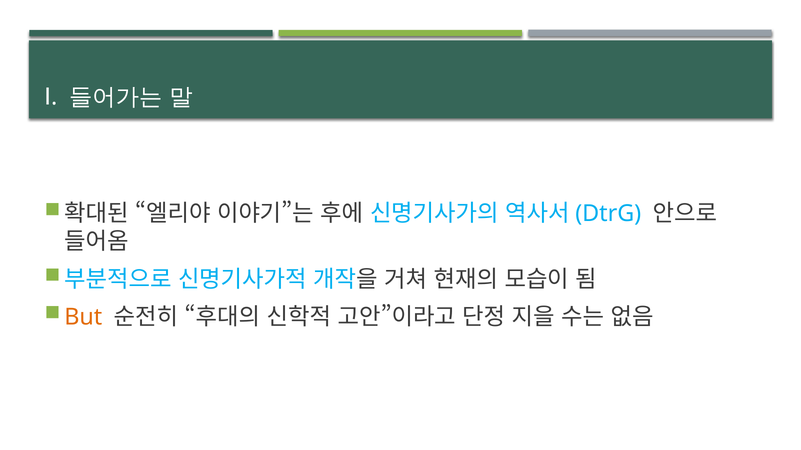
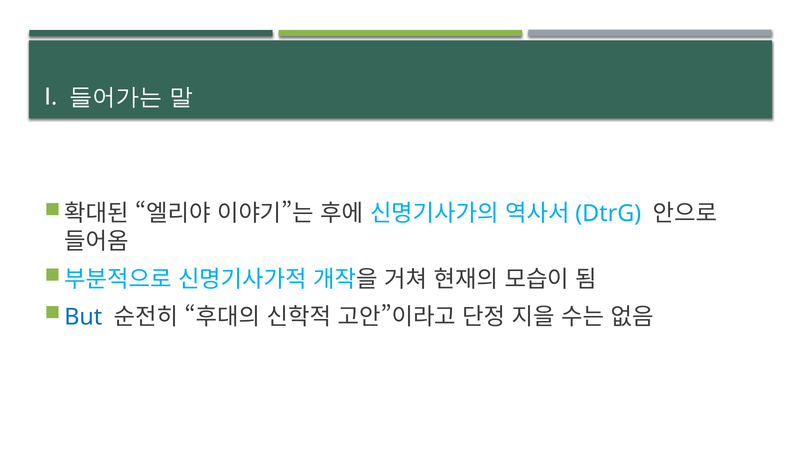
But colour: orange -> blue (83, 317)
